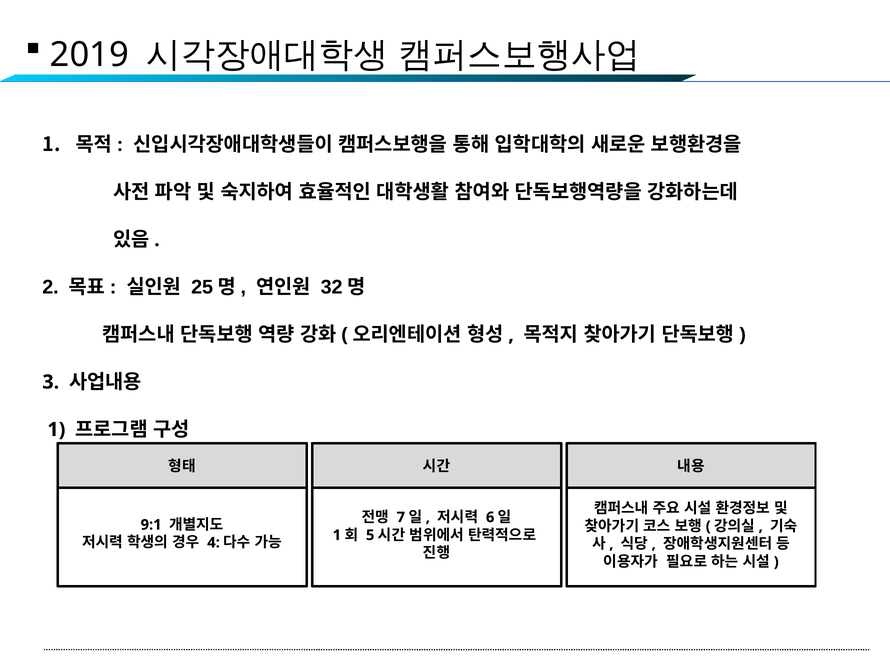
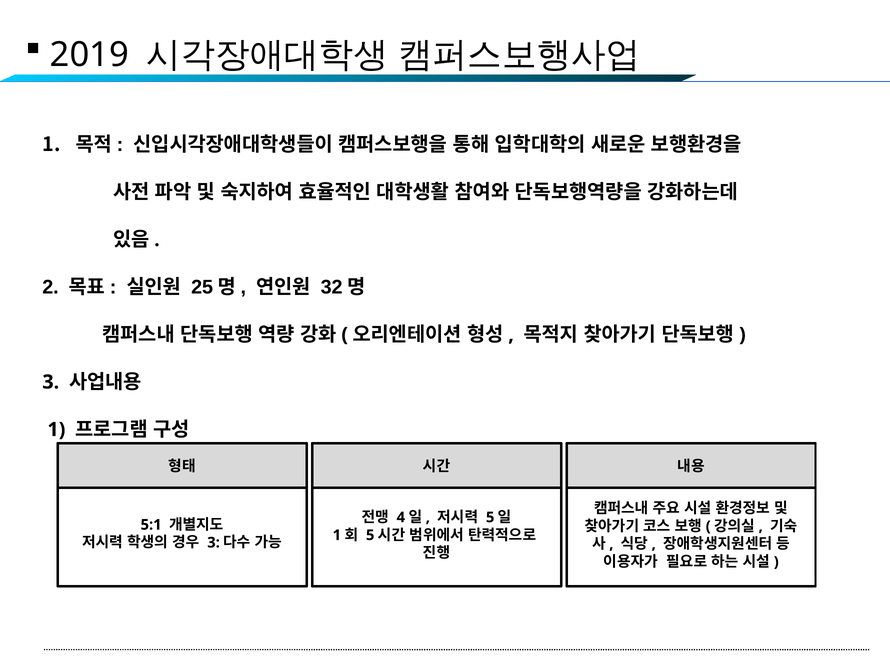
7: 7 -> 4 (401, 517)
6: 6 -> 5 (490, 517)
9:1: 9:1 -> 5:1 (151, 524)
4: 4 -> 3 (214, 542)
